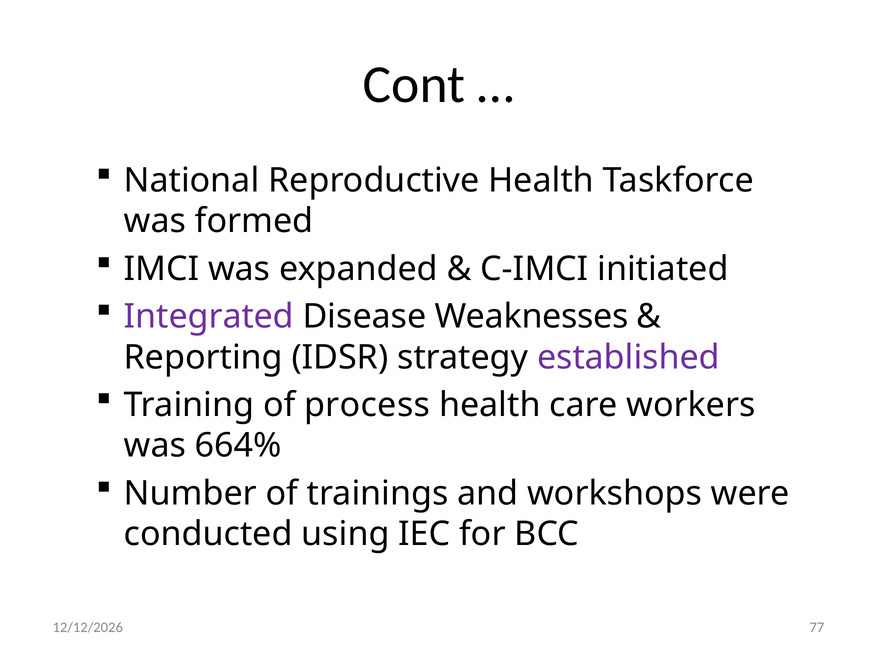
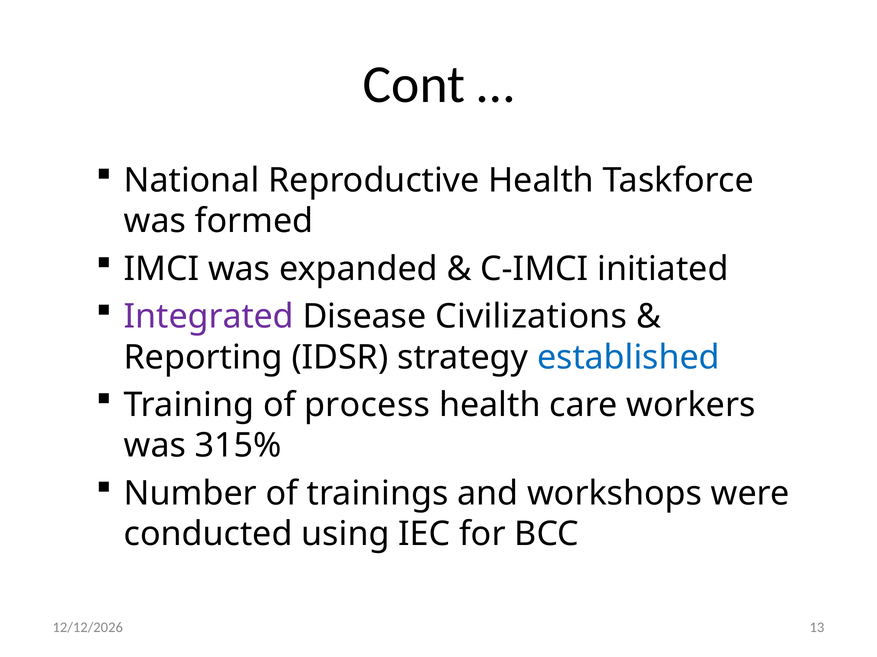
Weaknesses: Weaknesses -> Civilizations (531, 317)
established colour: purple -> blue (628, 358)
664%: 664% -> 315% (238, 446)
77: 77 -> 13 (817, 628)
